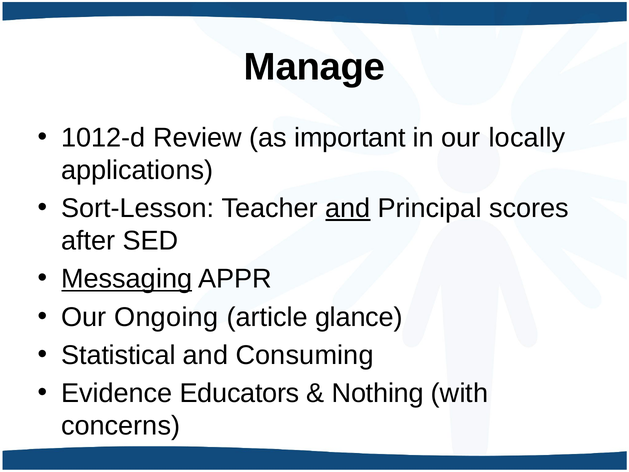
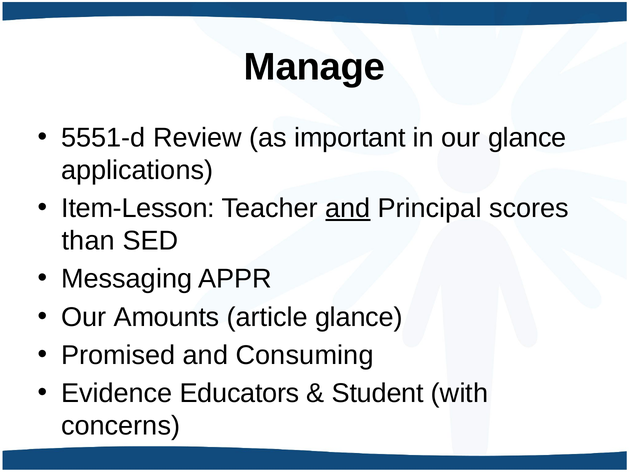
1012-d: 1012-d -> 5551-d (103, 138)
our locally: locally -> glance (527, 138)
Sort-Lesson: Sort-Lesson -> Item-Lesson (138, 208)
after: after -> than (88, 241)
Messaging underline: present -> none (127, 279)
Ongoing: Ongoing -> Amounts (167, 317)
Statistical: Statistical -> Promised (118, 355)
Nothing: Nothing -> Student (378, 393)
